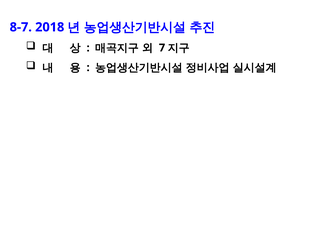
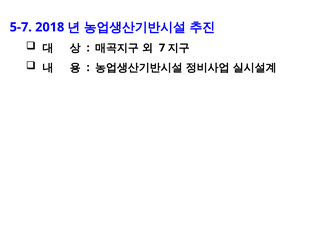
8-7: 8-7 -> 5-7 (21, 27)
